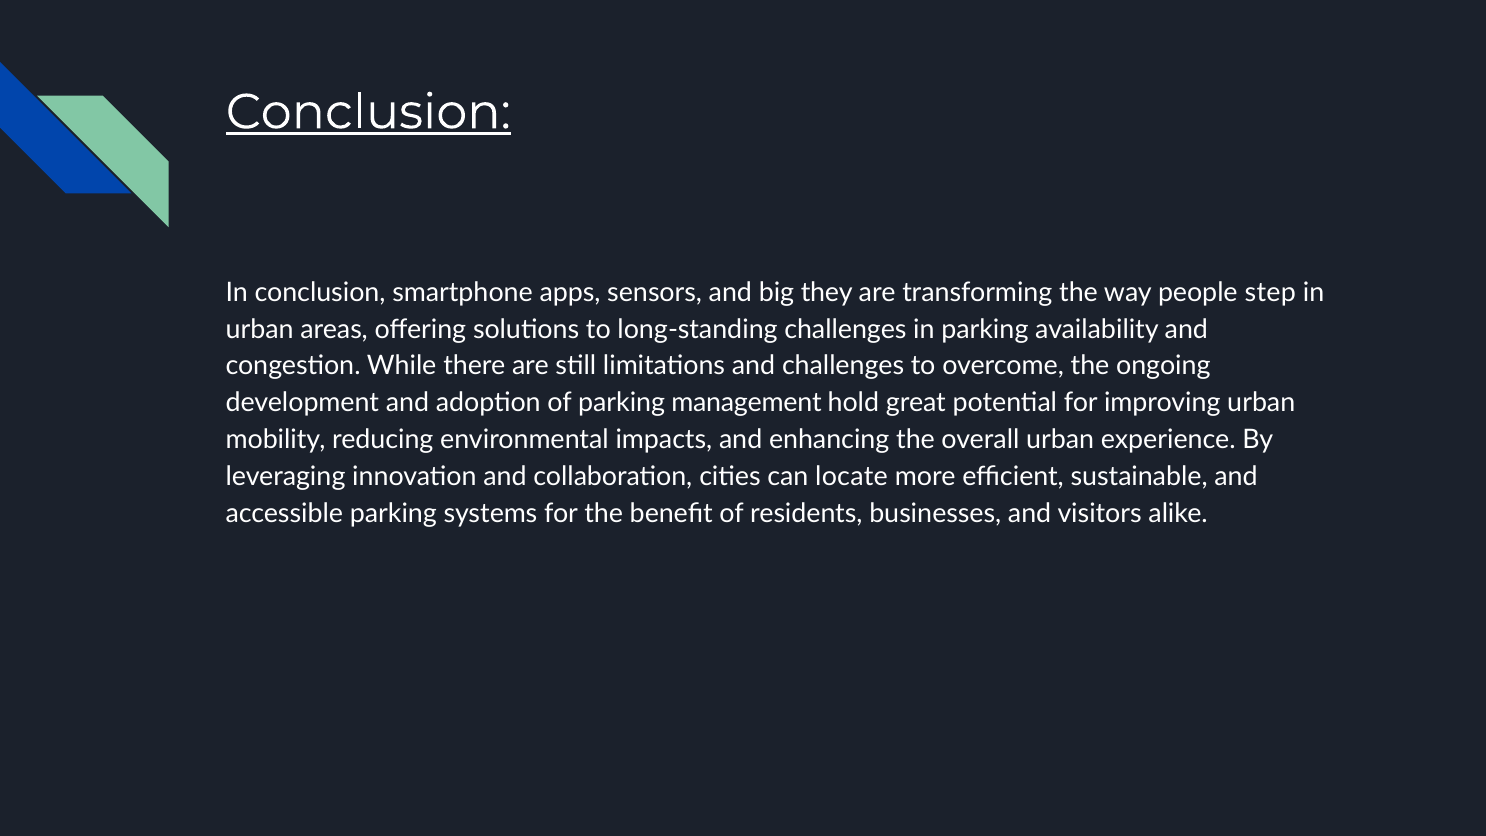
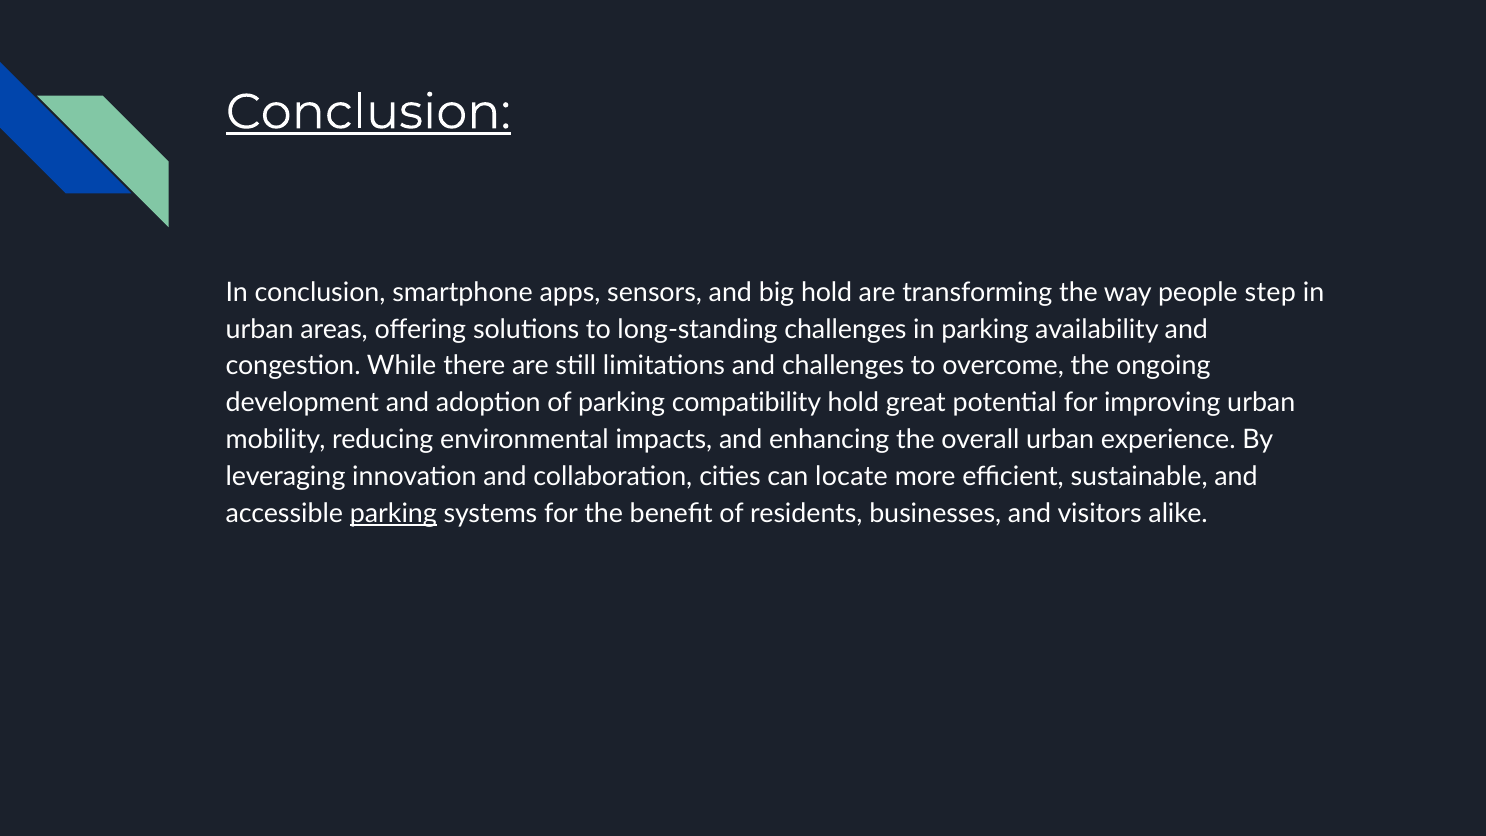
big they: they -> hold (827, 292)
management: management -> compatibility (746, 403)
parking underline: none -> present (393, 513)
